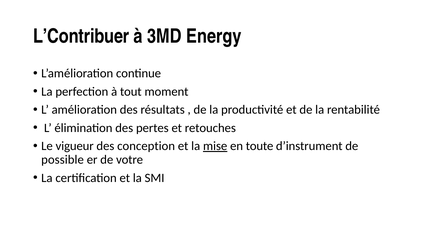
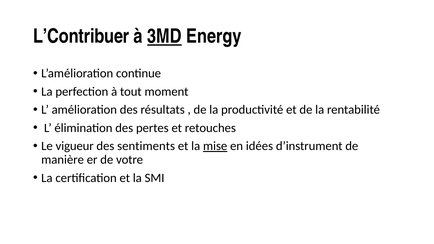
3MD underline: none -> present (164, 36)
conception: conception -> sentiments (146, 146)
toute: toute -> idées (259, 146)
possible: possible -> manière (63, 160)
